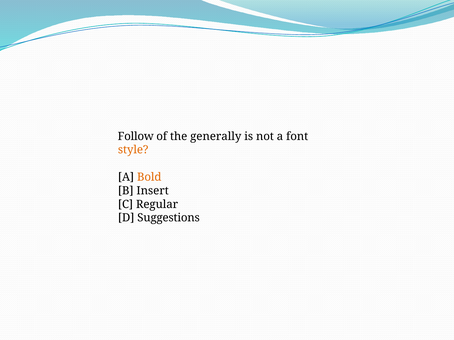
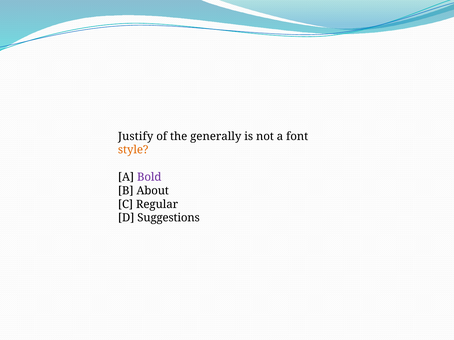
Follow: Follow -> Justify (136, 137)
Bold colour: orange -> purple (149, 177)
Insert: Insert -> About (153, 191)
